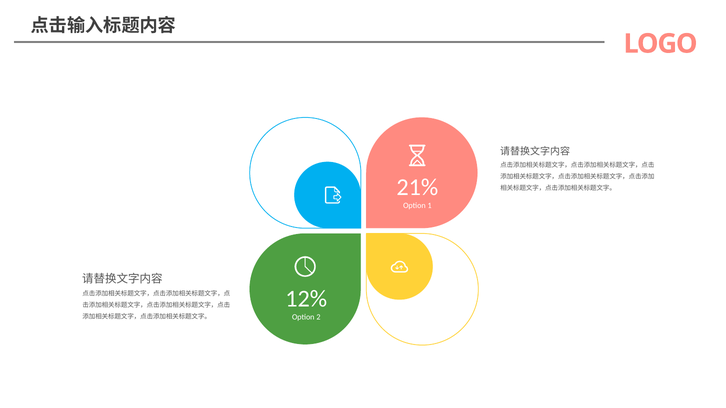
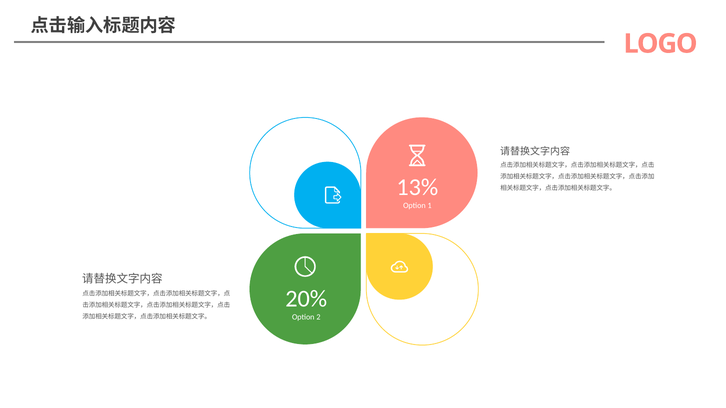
21%: 21% -> 13% (417, 187)
12%: 12% -> 20% (306, 299)
